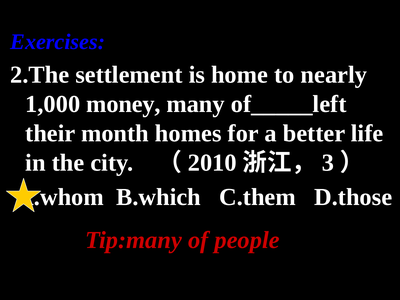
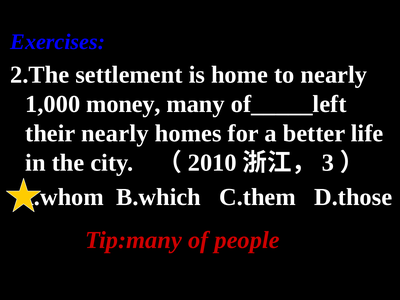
their month: month -> nearly (115, 134)
